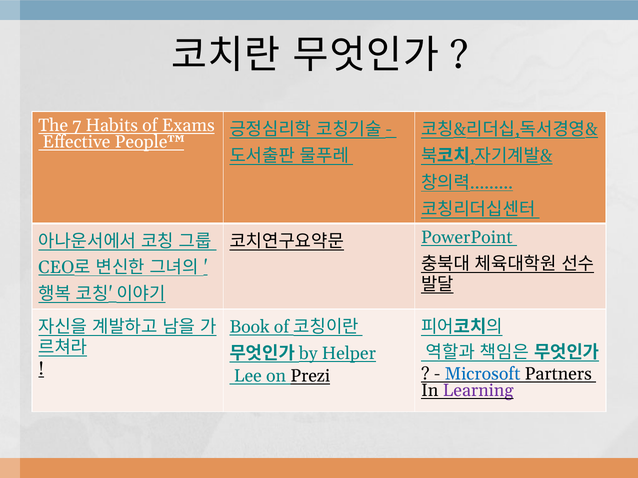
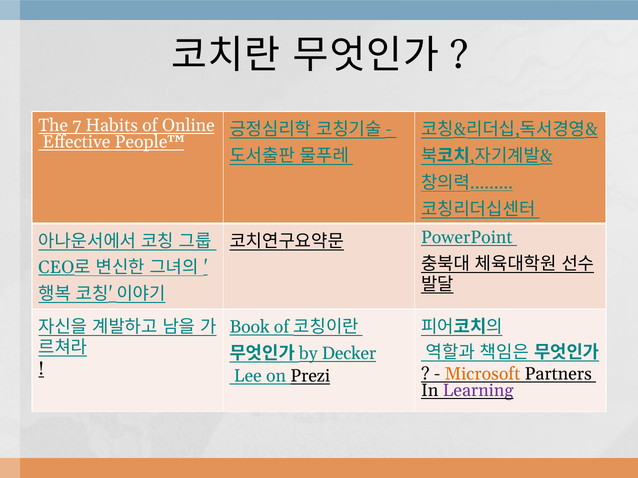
Exams: Exams -> Online (188, 125)
Helper: Helper -> Decker (349, 354)
Microsoft colour: blue -> orange (483, 375)
